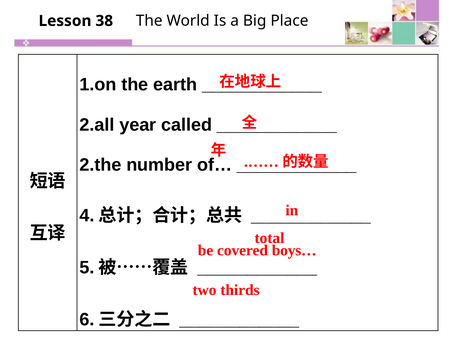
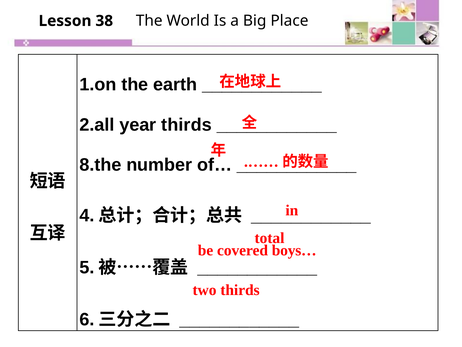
year called: called -> thirds (187, 125)
2.the: 2.the -> 8.the (101, 165)
